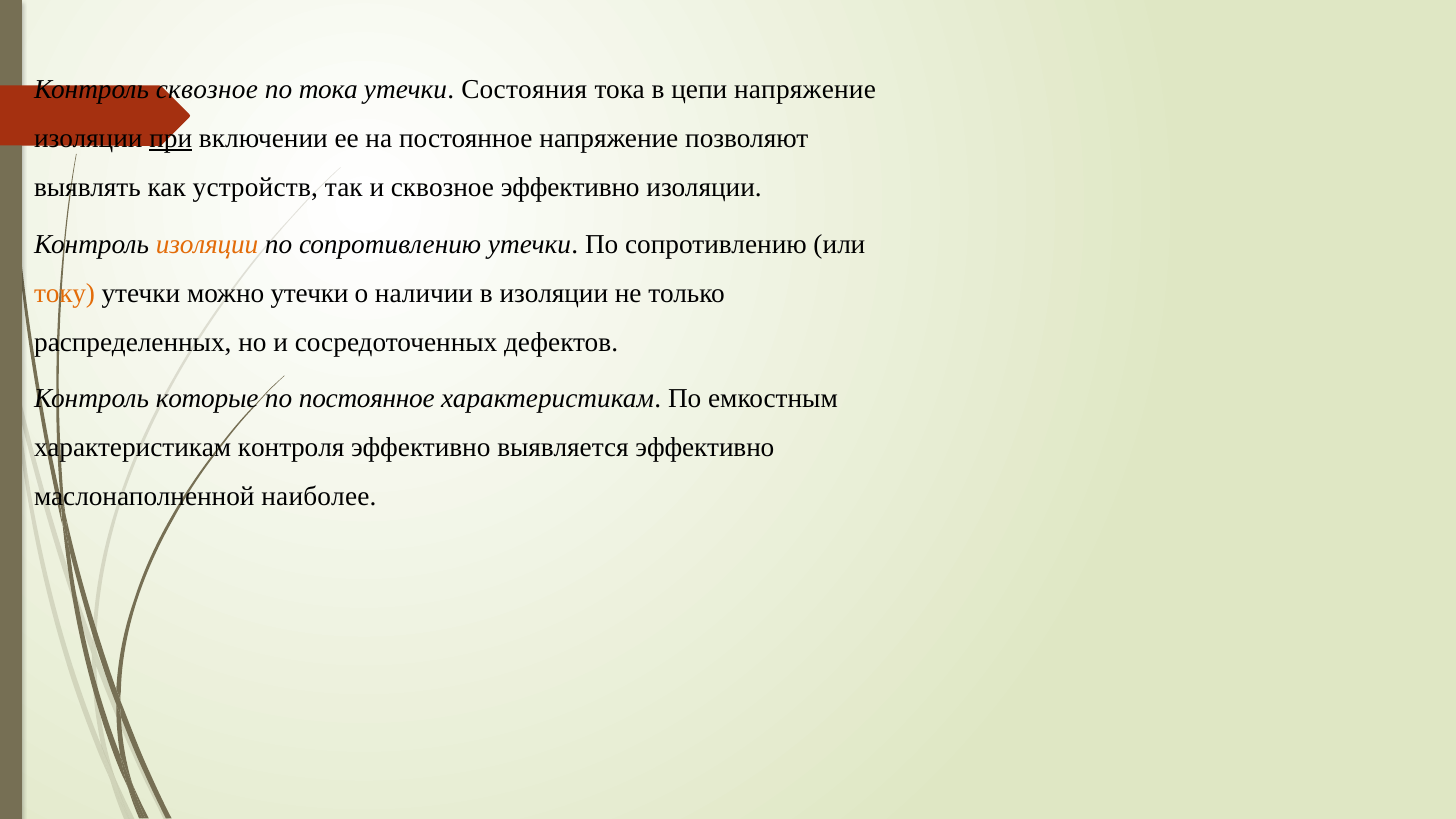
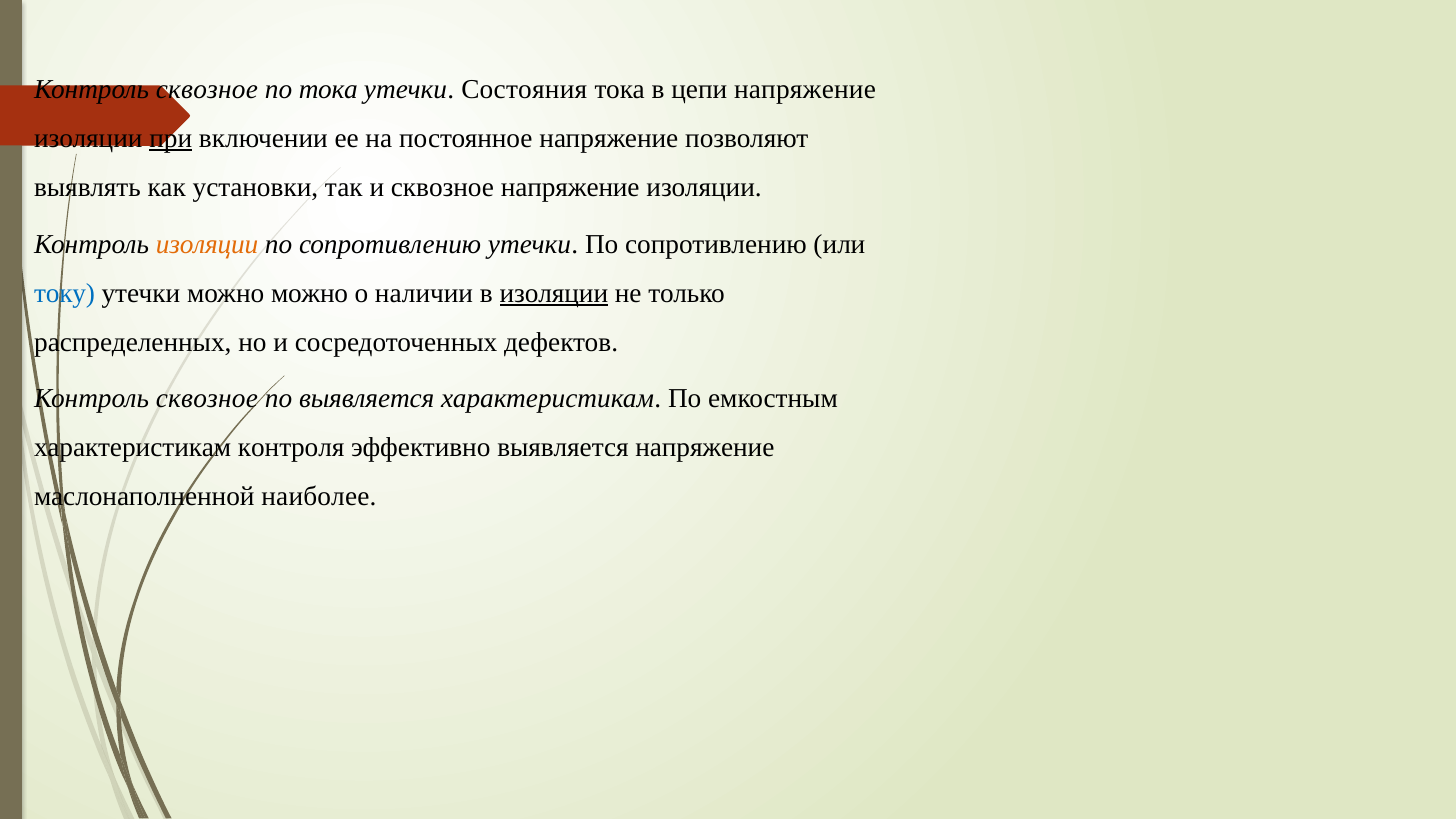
устройств: устройств -> установки (255, 188)
сквозное эффективно: эффективно -> напряжение (570, 188)
току colour: orange -> blue (65, 293)
можно утечки: утечки -> можно (310, 293)
изоляции underline: none -> present (554, 293)
которые: которые -> сквозное (207, 399)
по постоянное: постоянное -> выявляется (367, 399)
выявляется эффективно: эффективно -> напряжение (705, 448)
